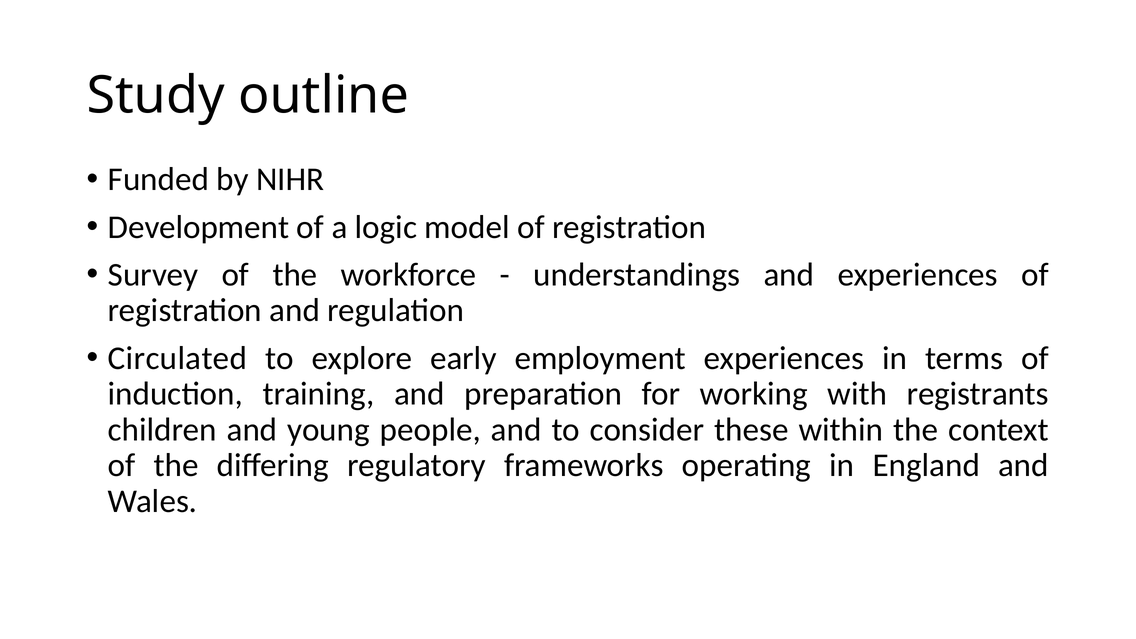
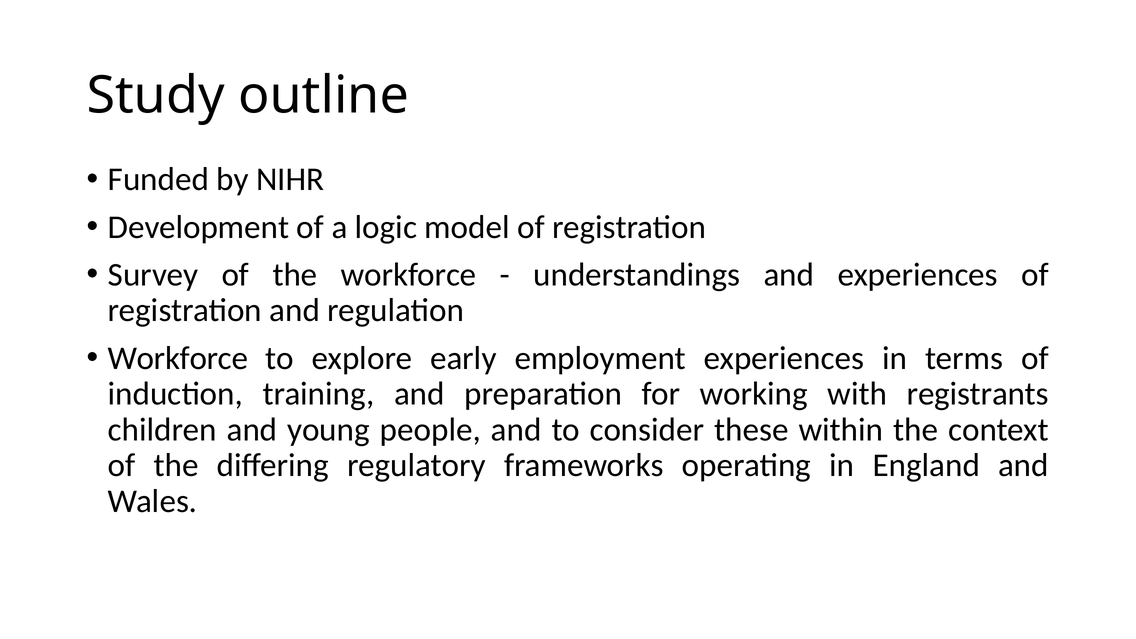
Circulated: Circulated -> Workforce (178, 358)
